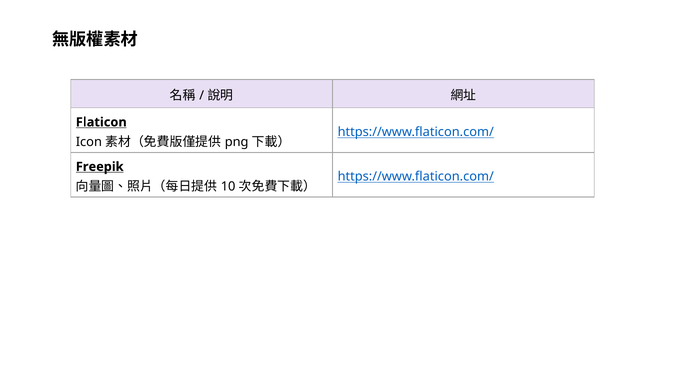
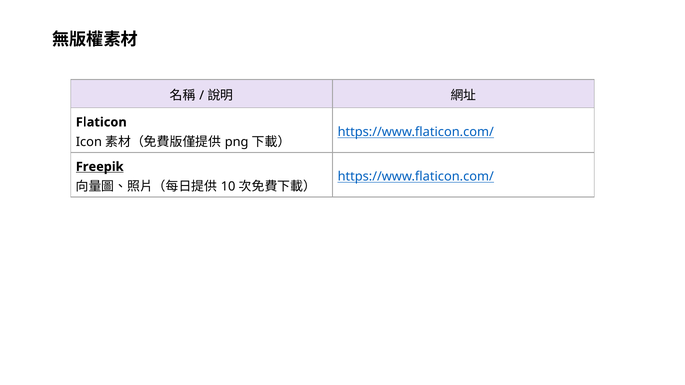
Flaticon underline: present -> none (101, 122)
